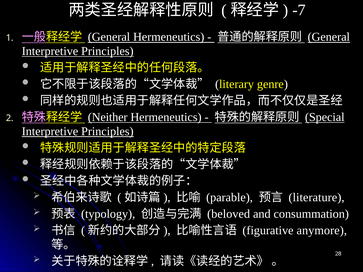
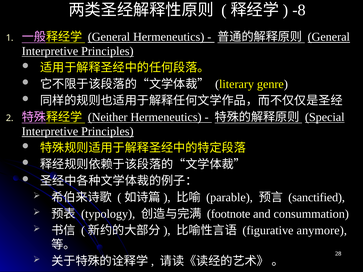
-7: -7 -> -8 (299, 10)
literature: literature -> sanctified (317, 198)
beloved: beloved -> footnote (229, 214)
